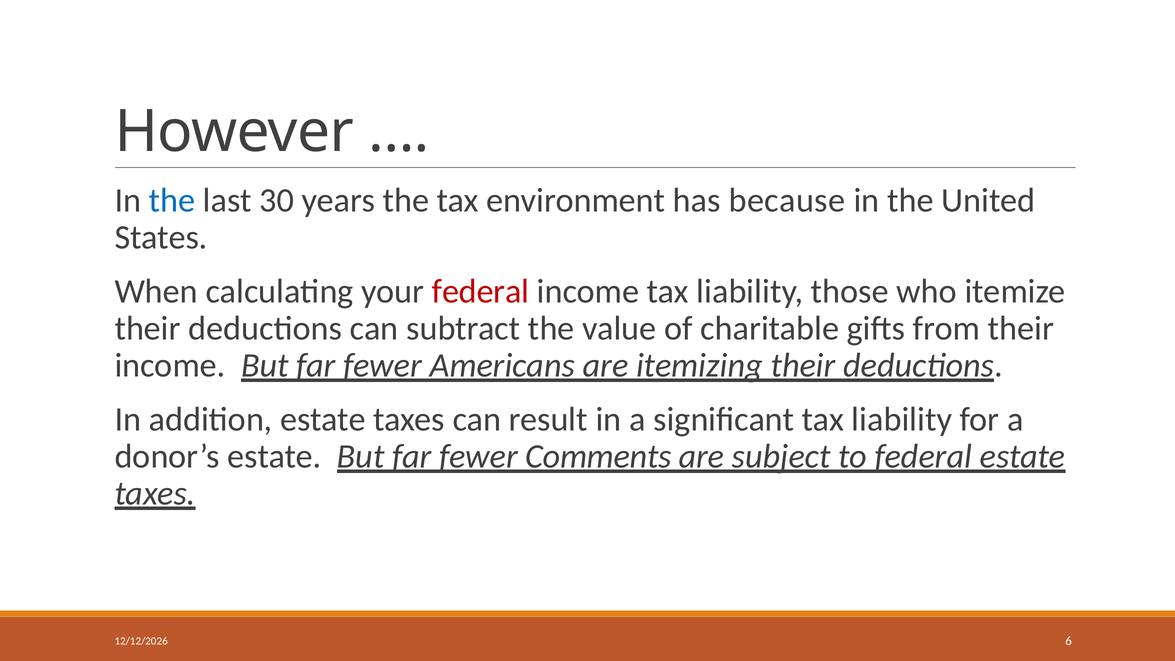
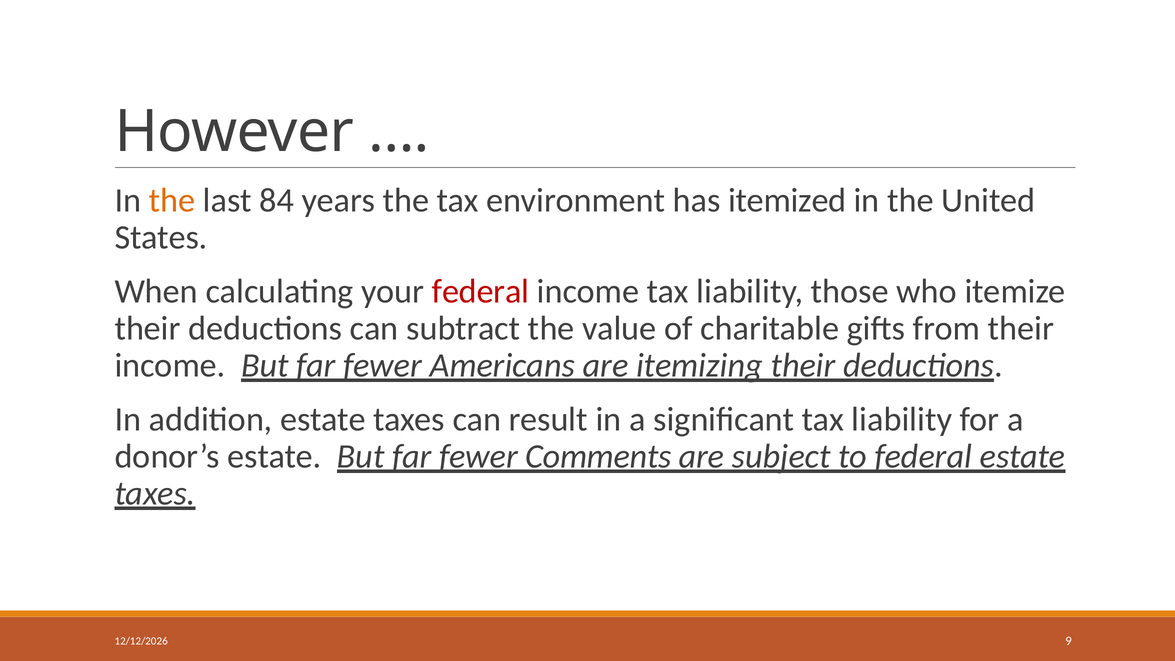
the colour: blue -> orange (172, 201)
30: 30 -> 84 (277, 201)
because: because -> itemized (787, 201)
6: 6 -> 9 (1069, 641)
